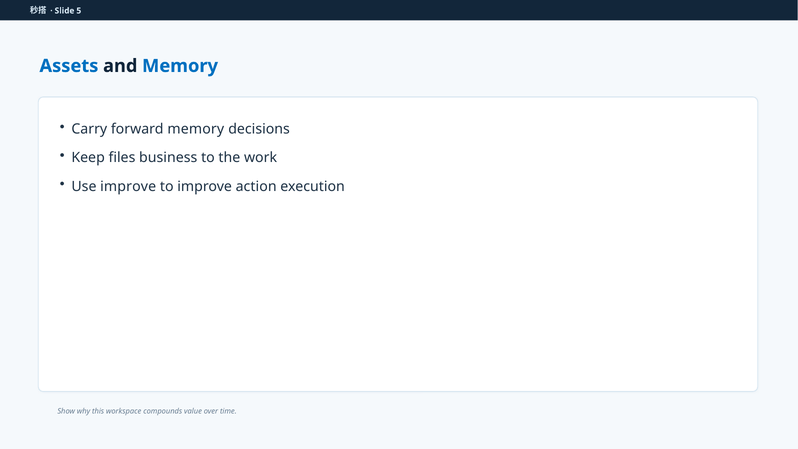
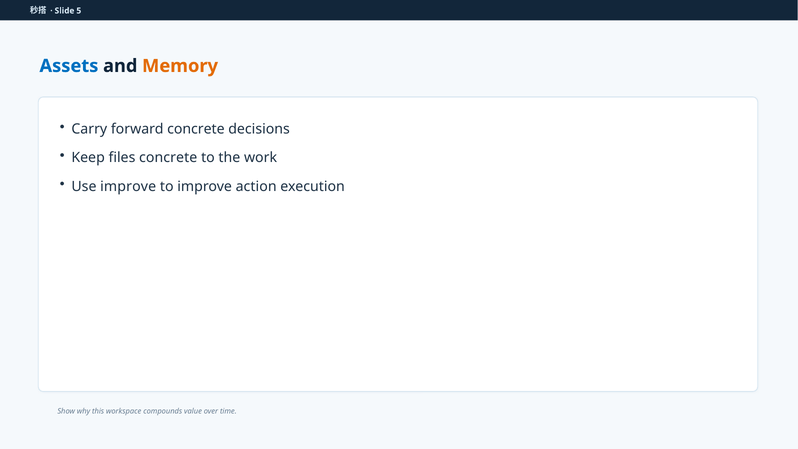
Memory colour: blue -> orange (180, 66)
forward memory: memory -> concrete (196, 129)
files business: business -> concrete (168, 158)
